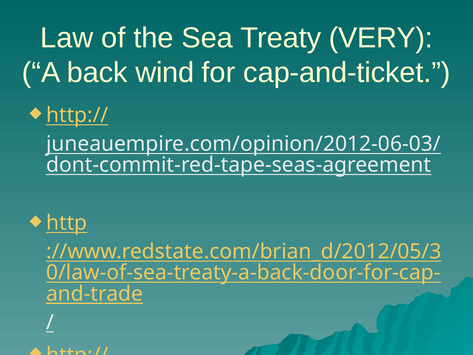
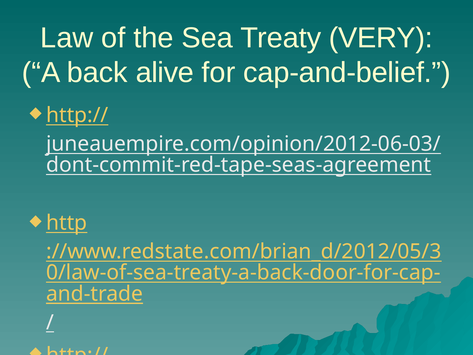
wind: wind -> alive (165, 73)
cap-and-ticket: cap-and-ticket -> cap-and-belief (347, 73)
